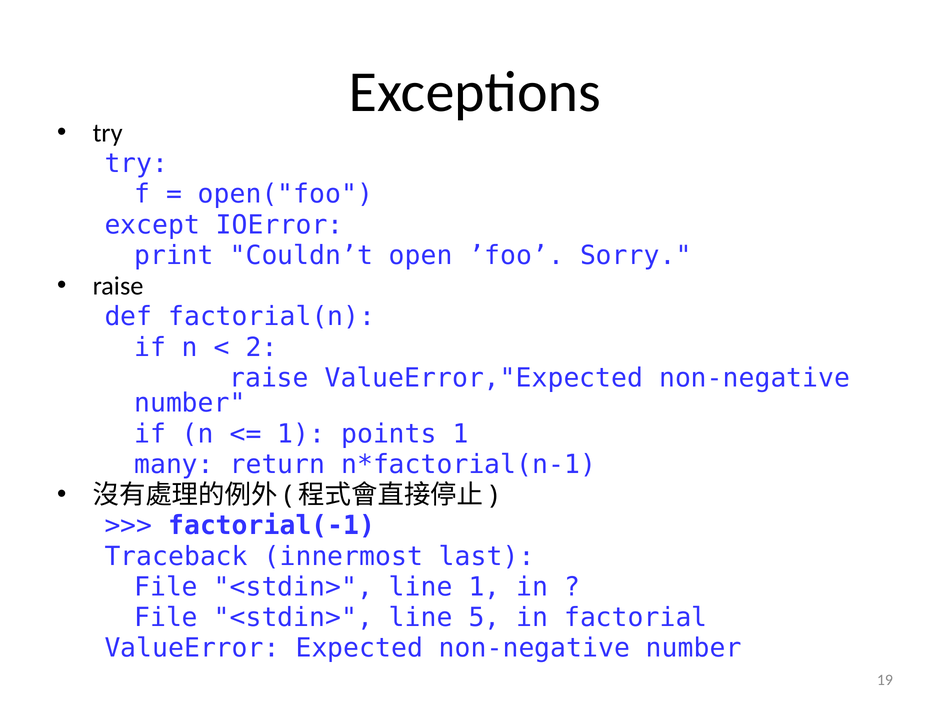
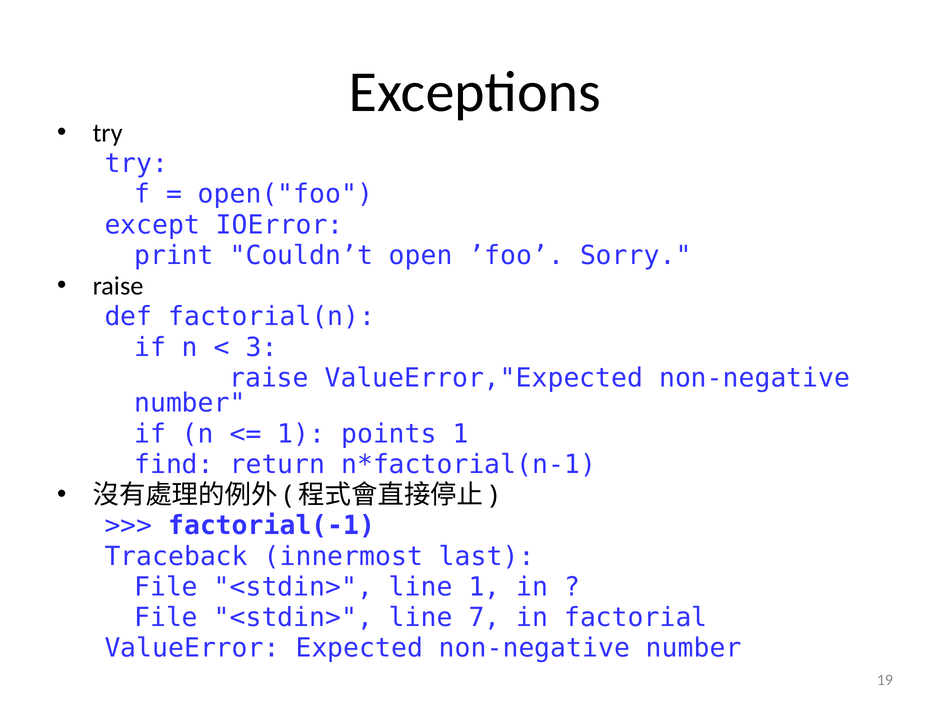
2: 2 -> 3 (262, 348)
many: many -> find (174, 465)
5: 5 -> 7 (484, 618)
